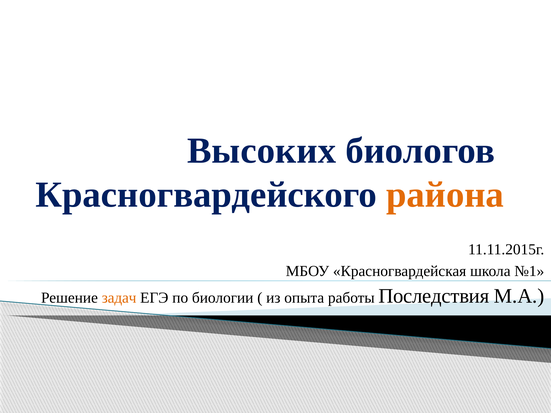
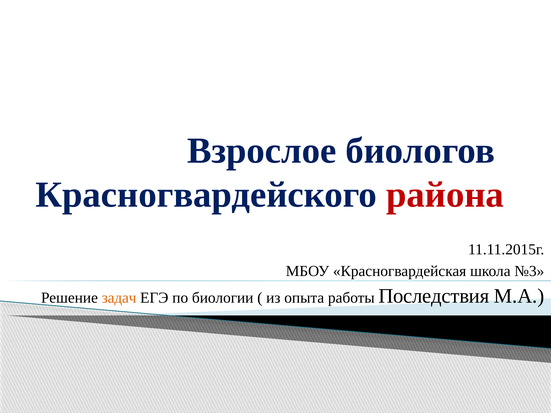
Высоких: Высоких -> Взрослое (262, 151)
района colour: orange -> red (445, 195)
№1: №1 -> №3 (529, 271)
